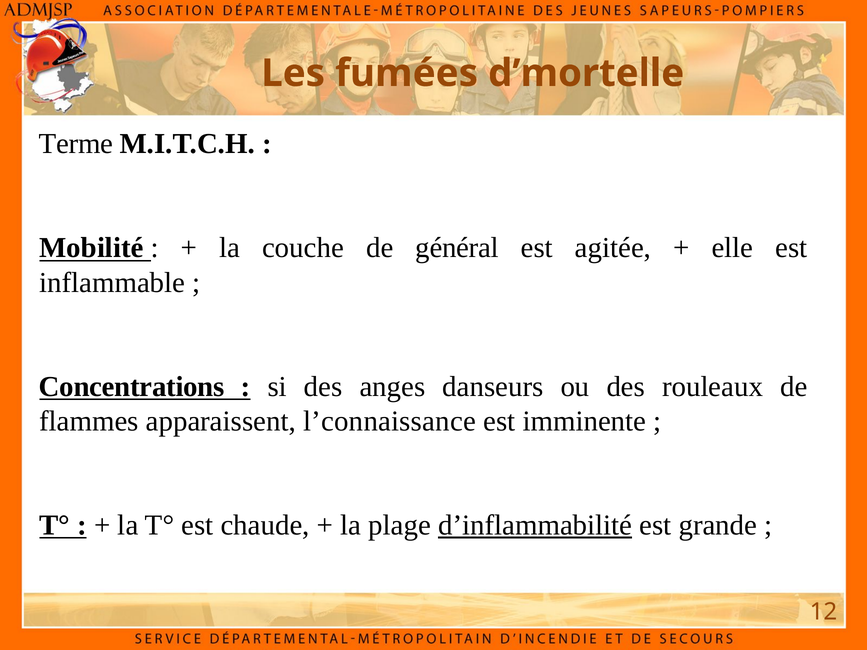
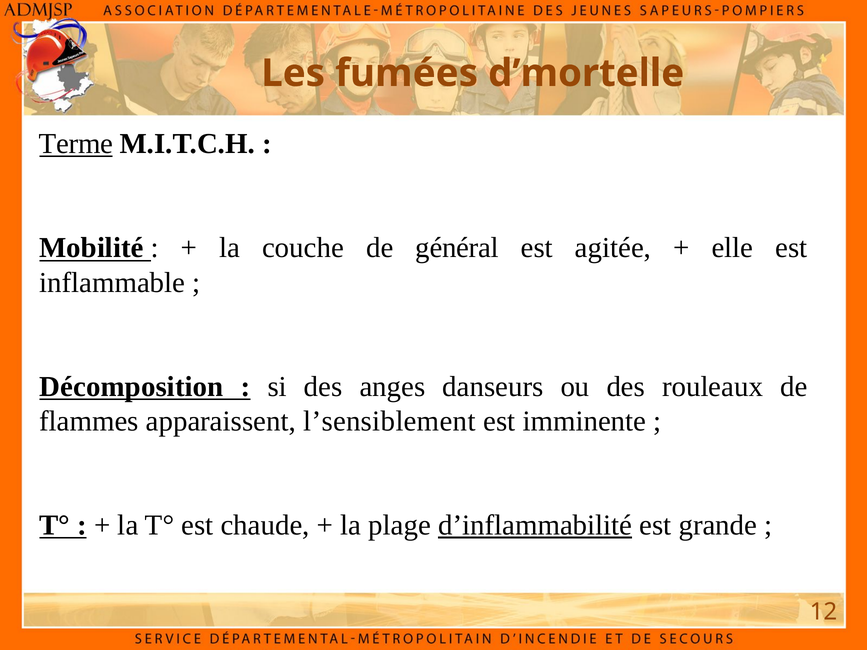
Terme underline: none -> present (76, 144)
Concentrations: Concentrations -> Décomposition (131, 387)
l’connaissance: l’connaissance -> l’sensiblement (389, 421)
